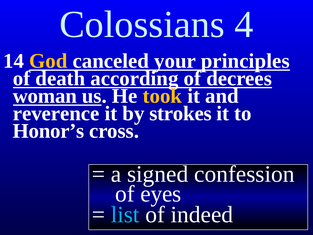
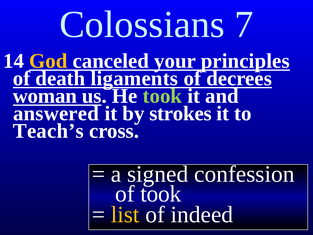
4: 4 -> 7 (244, 24)
according: according -> ligaments (134, 78)
took colour: yellow -> light green (162, 96)
reverence: reverence -> answered (56, 113)
Honor’s: Honor’s -> Teach’s (48, 131)
of eyes: eyes -> took (161, 194)
list colour: light blue -> yellow (125, 214)
